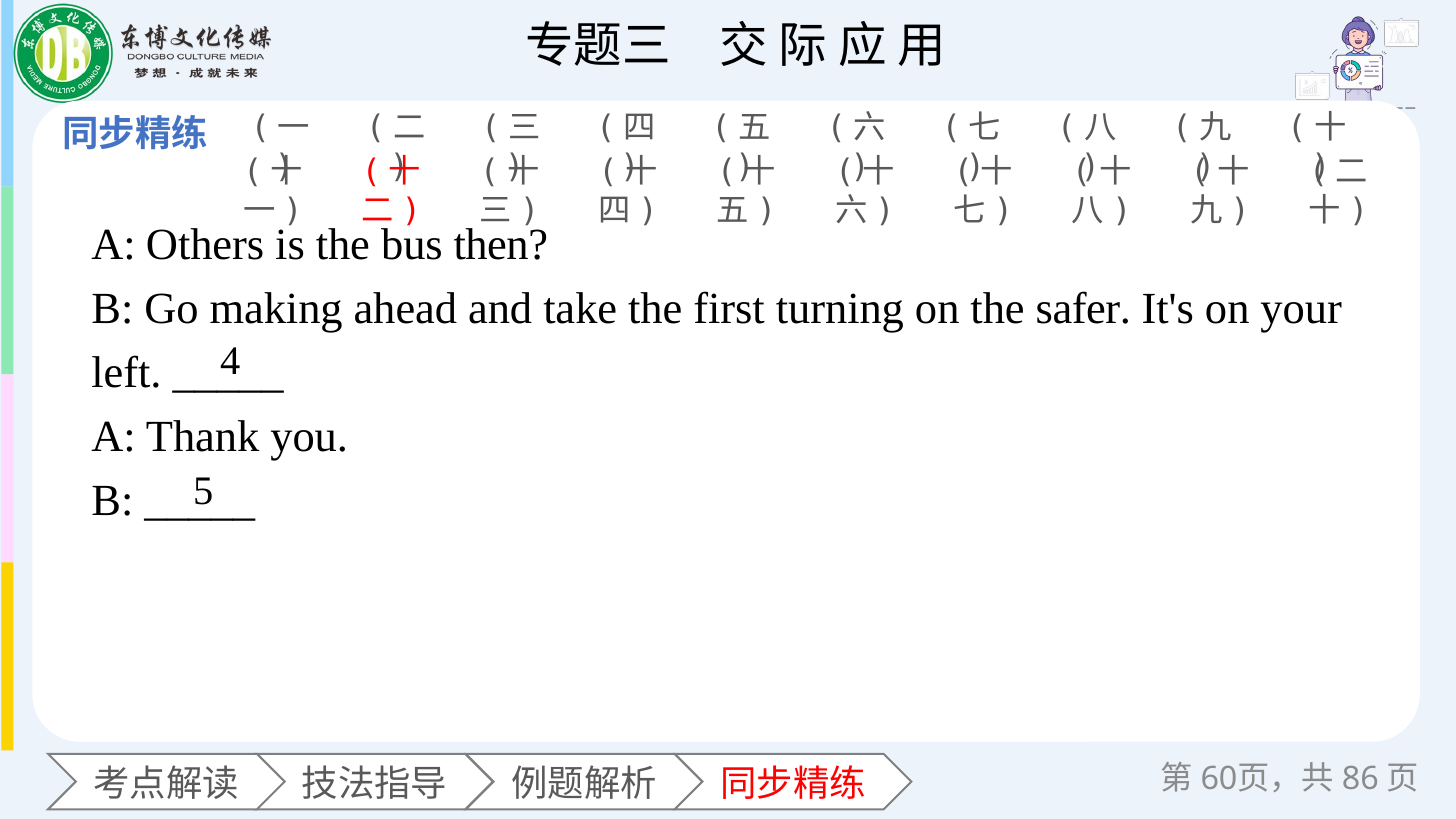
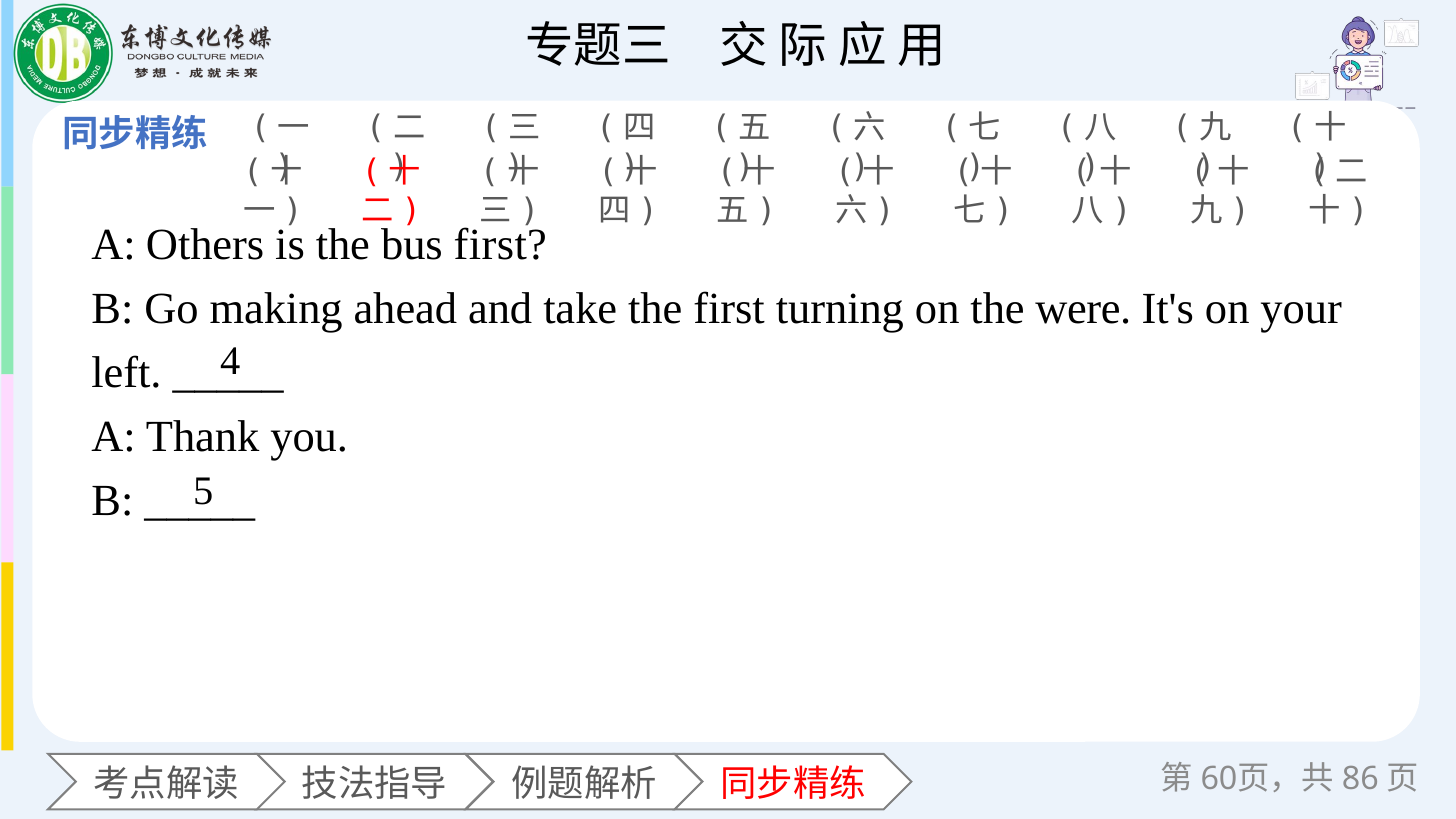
bus then: then -> first (500, 244)
safer: safer -> were (1083, 309)
